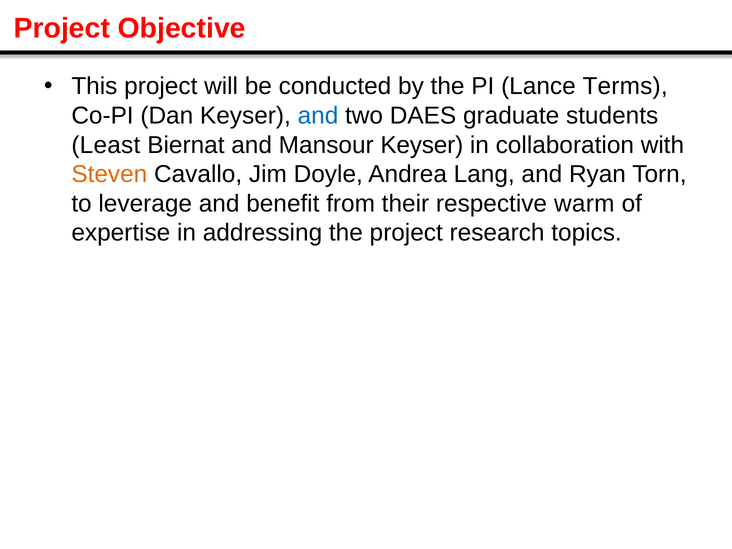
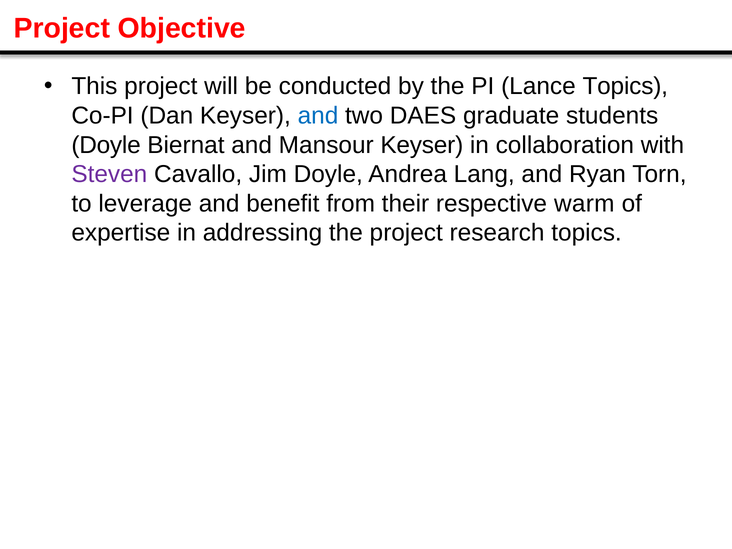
Lance Terms: Terms -> Topics (625, 86)
Least: Least -> Doyle (106, 145)
Steven colour: orange -> purple (109, 174)
